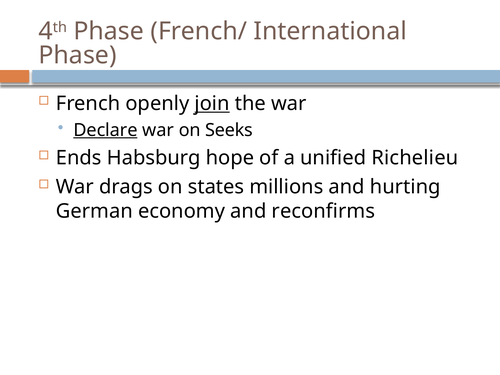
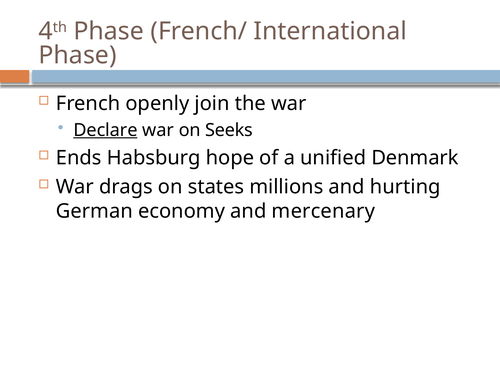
join underline: present -> none (212, 103)
Richelieu: Richelieu -> Denmark (415, 158)
reconfirms: reconfirms -> mercenary (323, 211)
